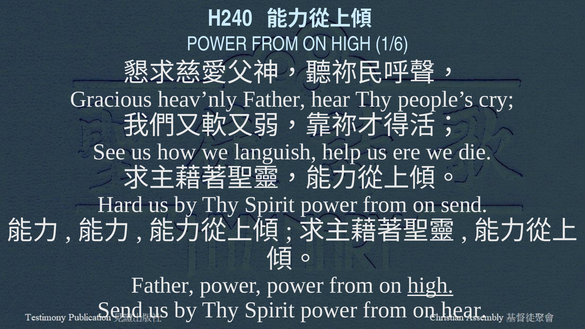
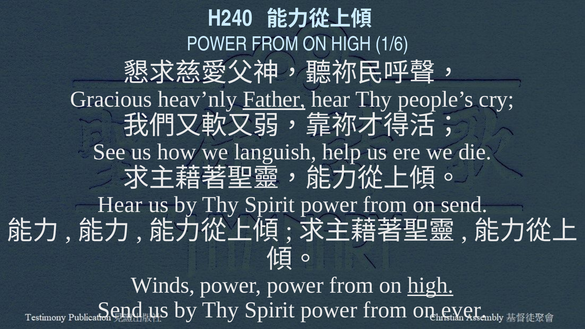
Father underline: none -> present (274, 99)
Hard: Hard -> Hear (120, 205)
Father: Father -> Winds (163, 286)
on hear: hear -> ever (464, 310)
